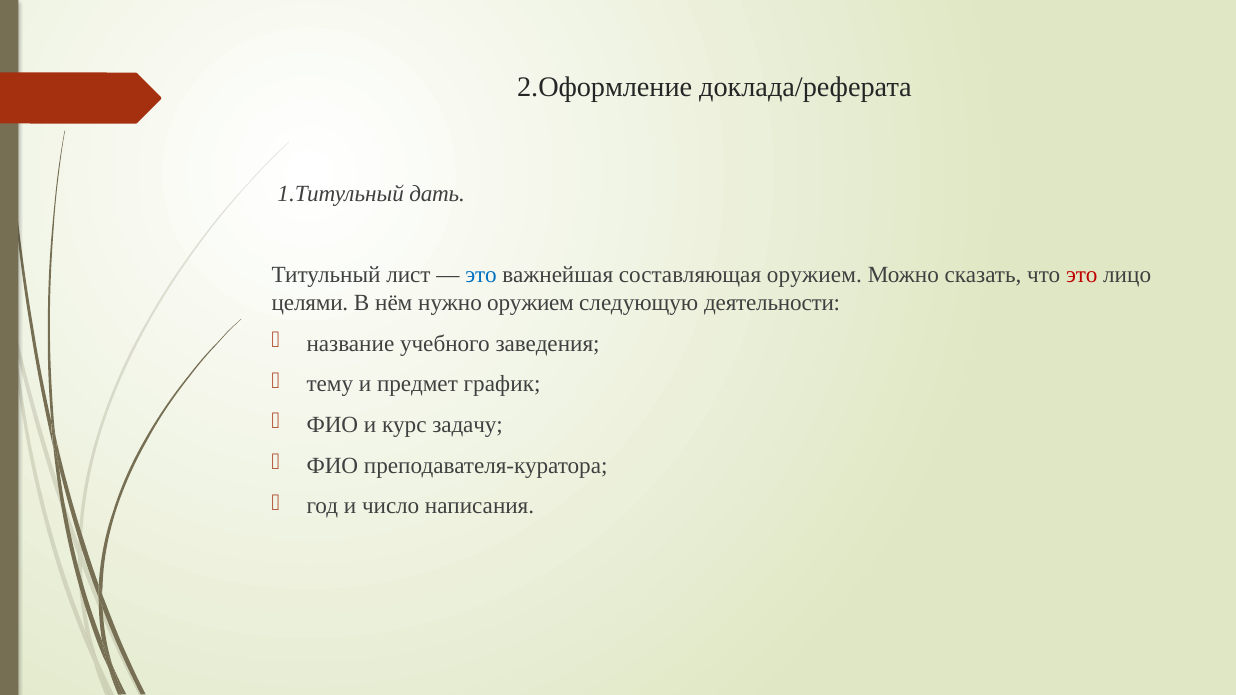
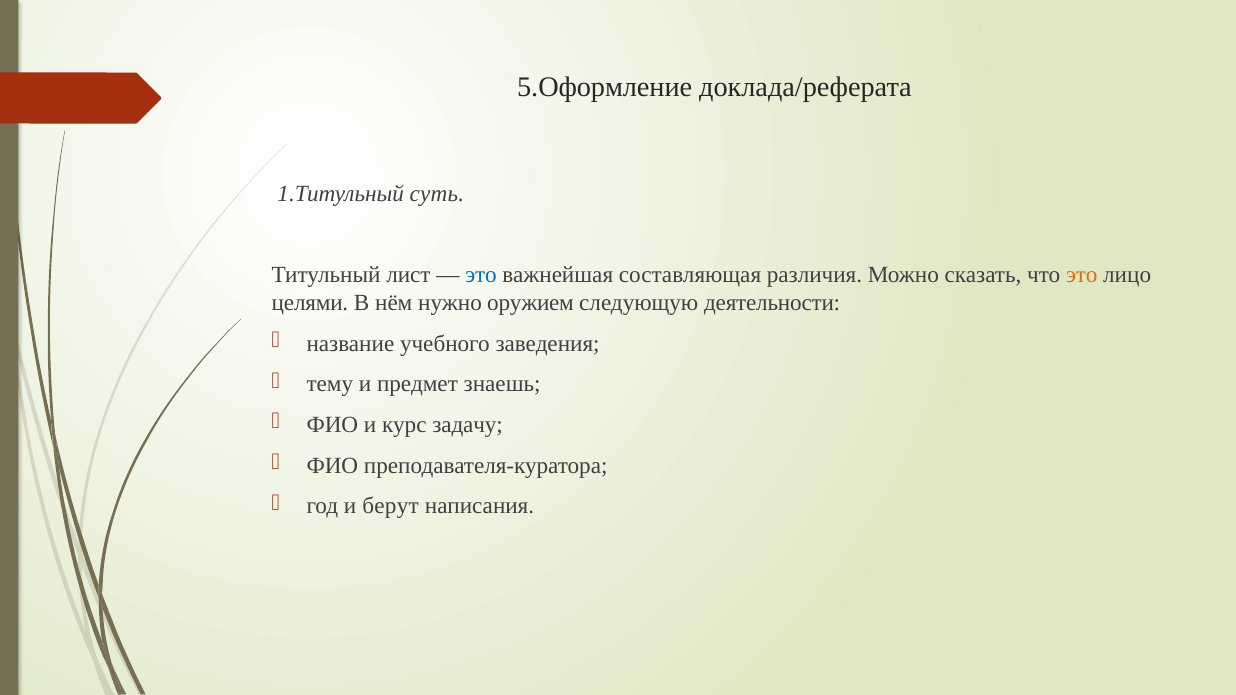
2.Оформление: 2.Оформление -> 5.Оформление (605, 87)
дать: дать -> суть (437, 194)
составляющая оружием: оружием -> различия (815, 275)
это colour: red -> orange (1082, 275)
график: график -> знаешь (502, 384)
число: число -> берут (391, 506)
